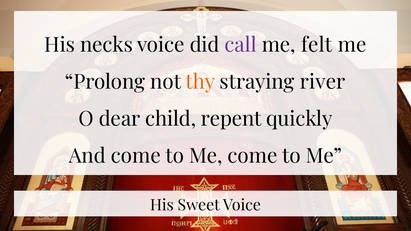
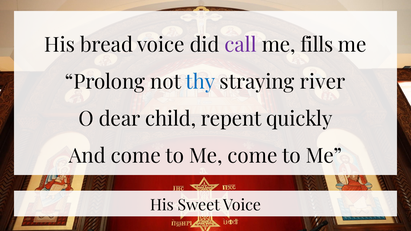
necks: necks -> bread (106, 45)
felt: felt -> fills (317, 45)
thy colour: orange -> blue (200, 82)
